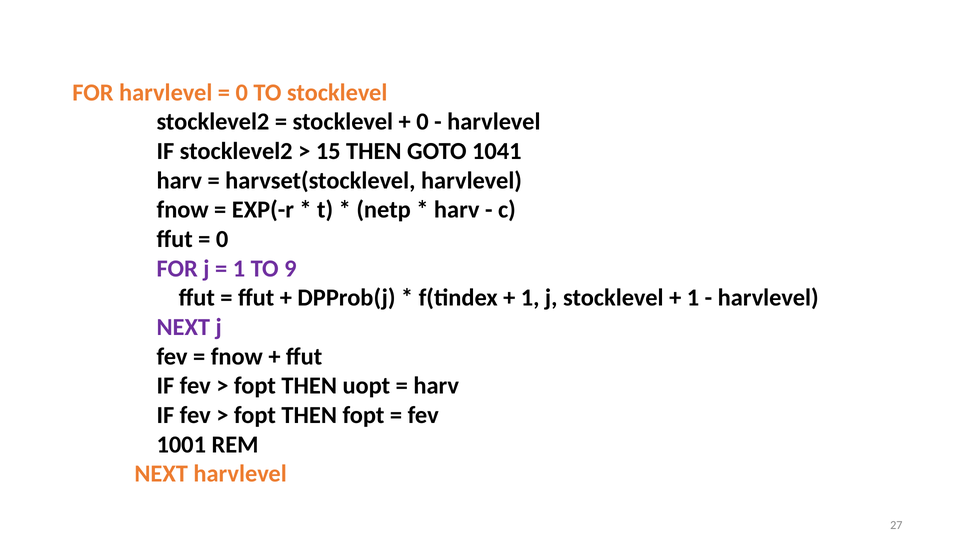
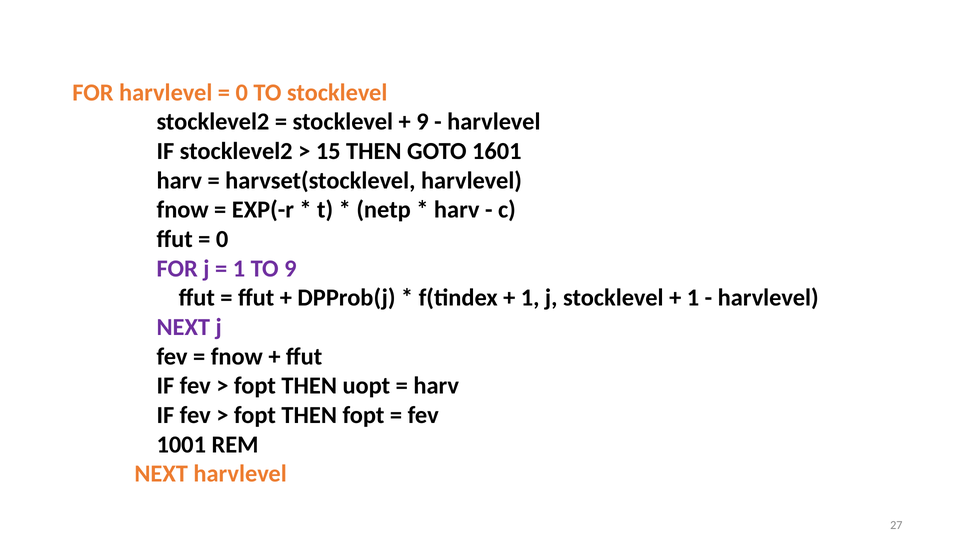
0: 0 -> 9 (422, 122)
1041: 1041 -> 1601 (497, 151)
